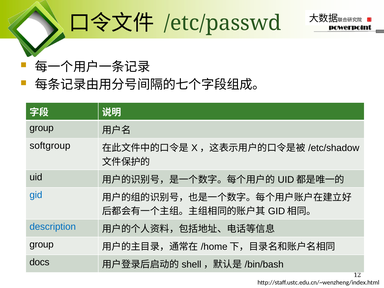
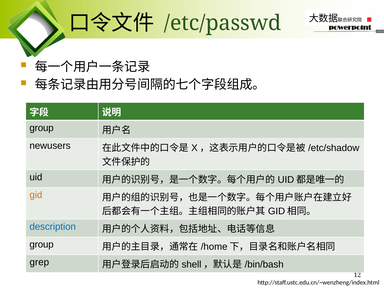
softgroup: softgroup -> newusers (50, 146)
gid colour: blue -> orange (36, 195)
docs: docs -> grep (39, 262)
